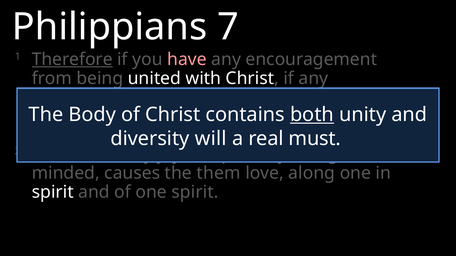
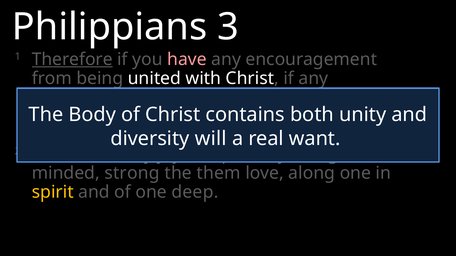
7: 7 -> 3 (228, 27)
both underline: present -> none (312, 115)
must: must -> want (315, 139)
causes: causes -> strong (132, 173)
spirit colour: white -> yellow (53, 192)
one spirit: spirit -> deep (195, 192)
